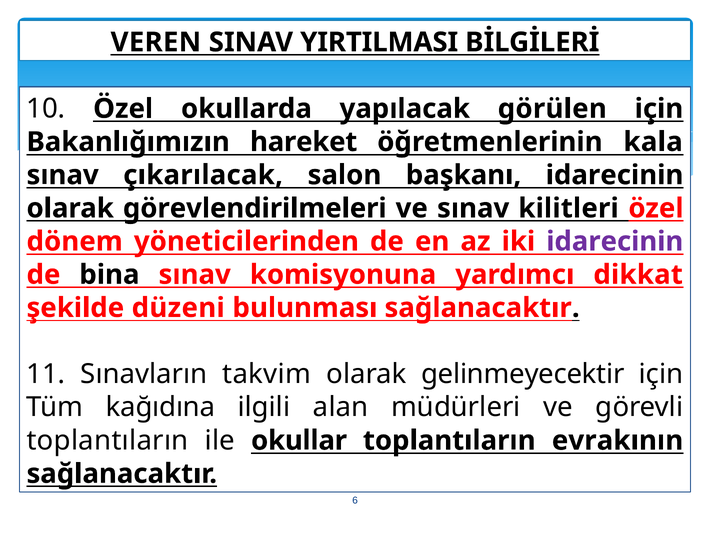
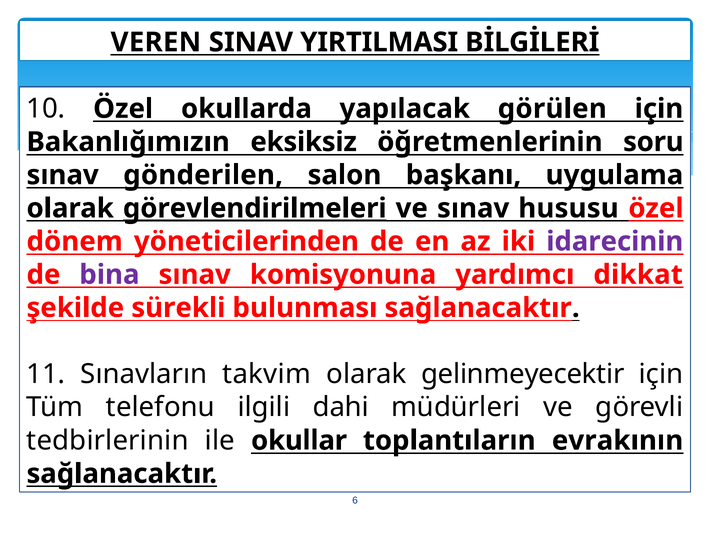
hareket: hareket -> eksiksiz (304, 142)
kala: kala -> soru (653, 142)
çıkarılacak: çıkarılacak -> gönderilen (203, 175)
başkanı idarecinin: idarecinin -> uygulama (614, 175)
görevlendirilmeleri underline: none -> present (255, 208)
kilitleri: kilitleri -> hususu (569, 208)
bina colour: black -> purple (109, 274)
düzeni: düzeni -> sürekli (178, 308)
kağıdına: kağıdına -> telefonu (160, 407)
alan: alan -> dahi (341, 407)
toplantıların: toplantıların -> tedbirlerinin (108, 440)
